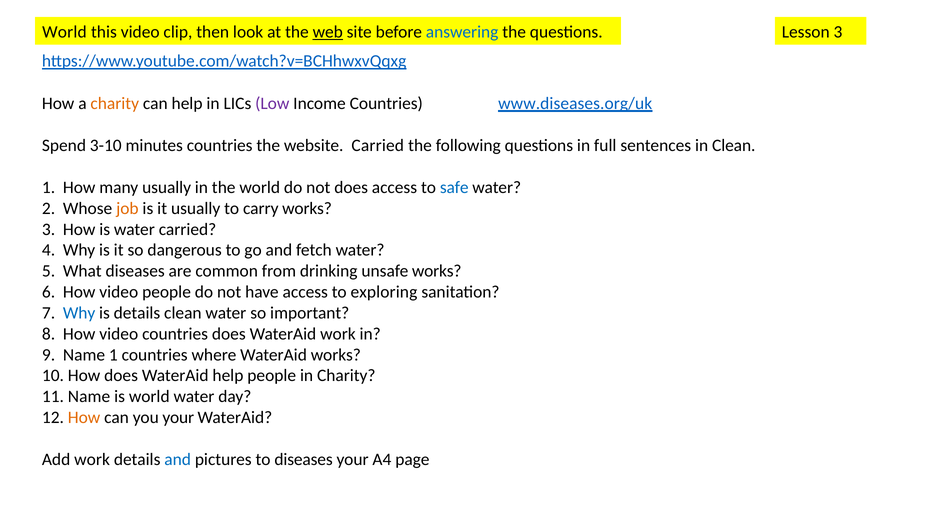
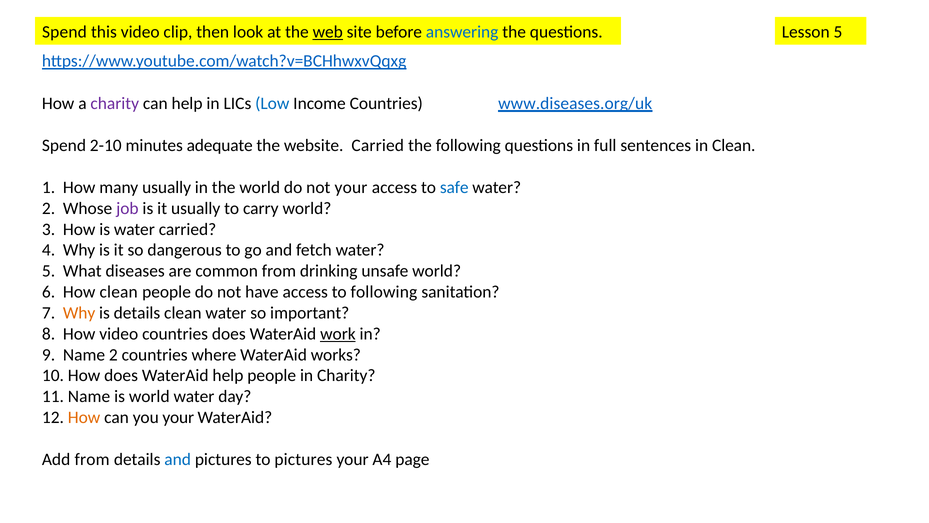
World: World -> Spend (64, 32)
Lesson 3: 3 -> 5 (838, 32)
charity colour: orange -> purple (115, 103)
Low colour: purple -> blue (272, 103)
3-10: 3-10 -> 2-10 (106, 145)
minutes countries: countries -> adequate (220, 145)
not does: does -> your (351, 187)
job colour: orange -> purple (127, 208)
carry works: works -> world (307, 208)
unsafe works: works -> world (437, 271)
6 How video: video -> clean (119, 292)
to exploring: exploring -> following (384, 292)
Why colour: blue -> orange (79, 313)
work underline: none -> present (338, 334)
Name 1: 1 -> 2 (113, 354)
Add work: work -> from (92, 459)
to diseases: diseases -> pictures (303, 459)
